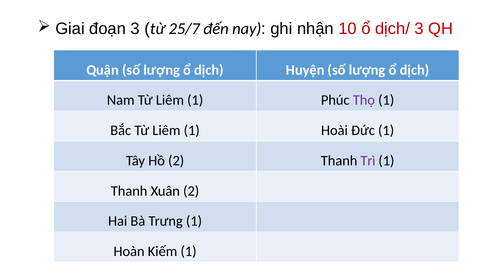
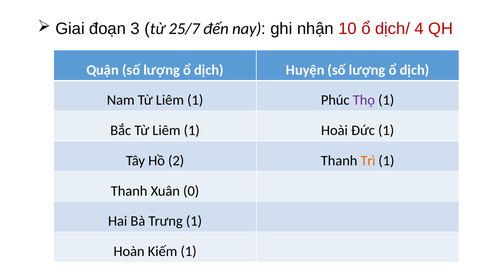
dịch/ 3: 3 -> 4 (419, 29)
Trì colour: purple -> orange (368, 160)
Xuân 2: 2 -> 0 (191, 191)
